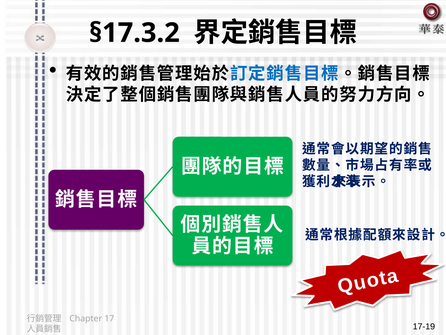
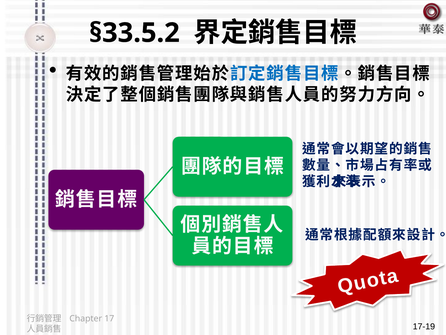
§17.3.2: §17.3.2 -> §33.5.2 (134, 33)
